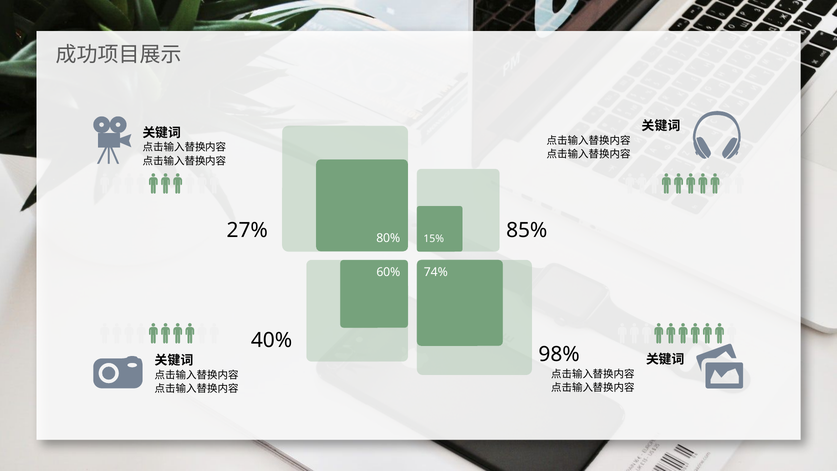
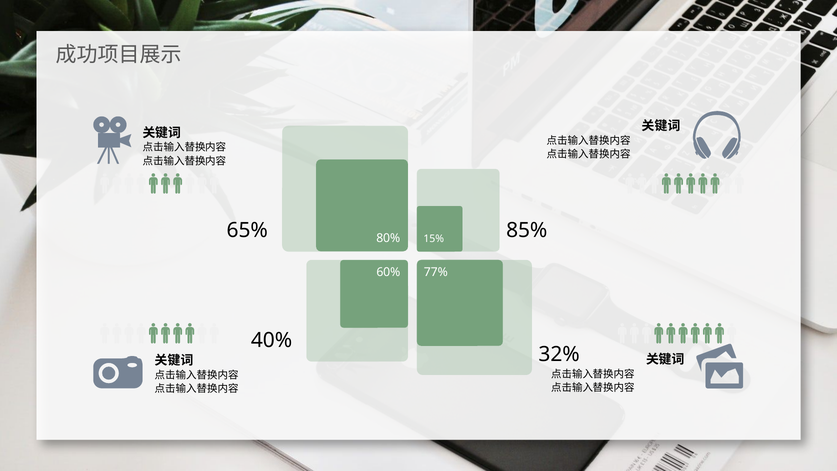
27%: 27% -> 65% (247, 230)
74%: 74% -> 77% (436, 272)
98%: 98% -> 32% (559, 354)
